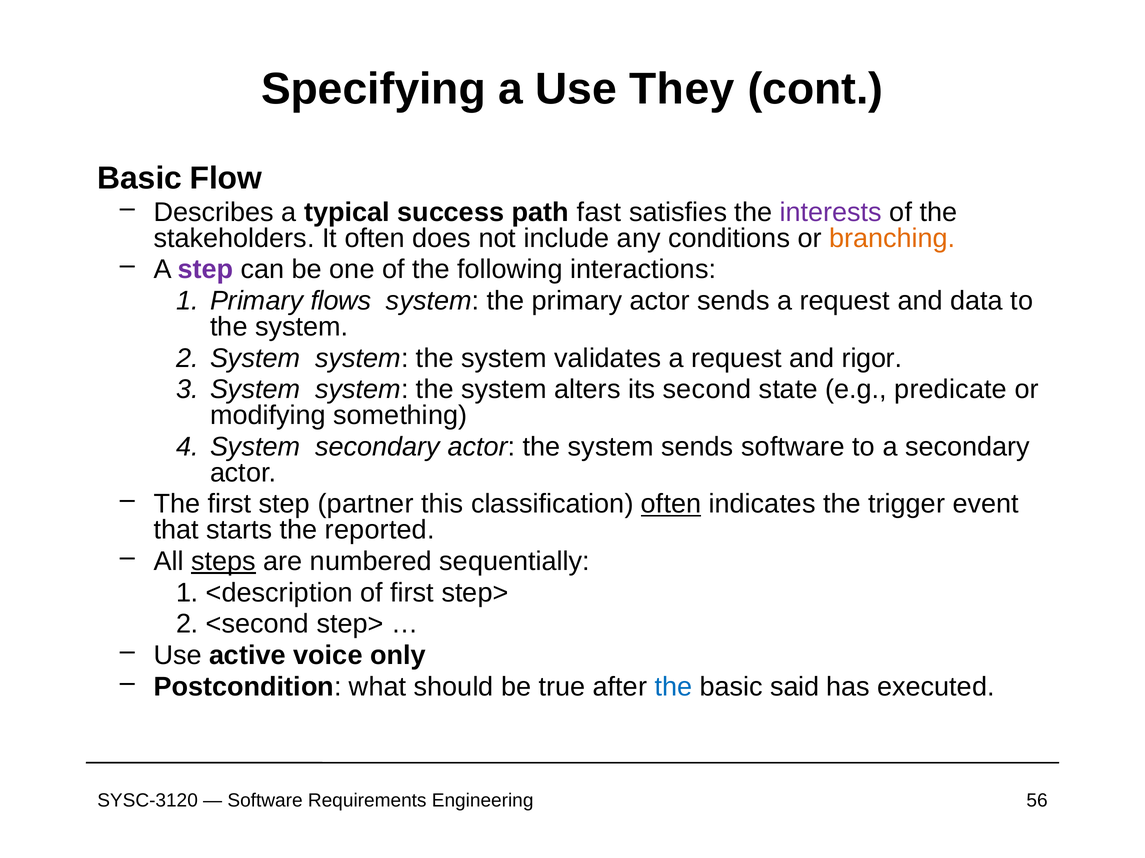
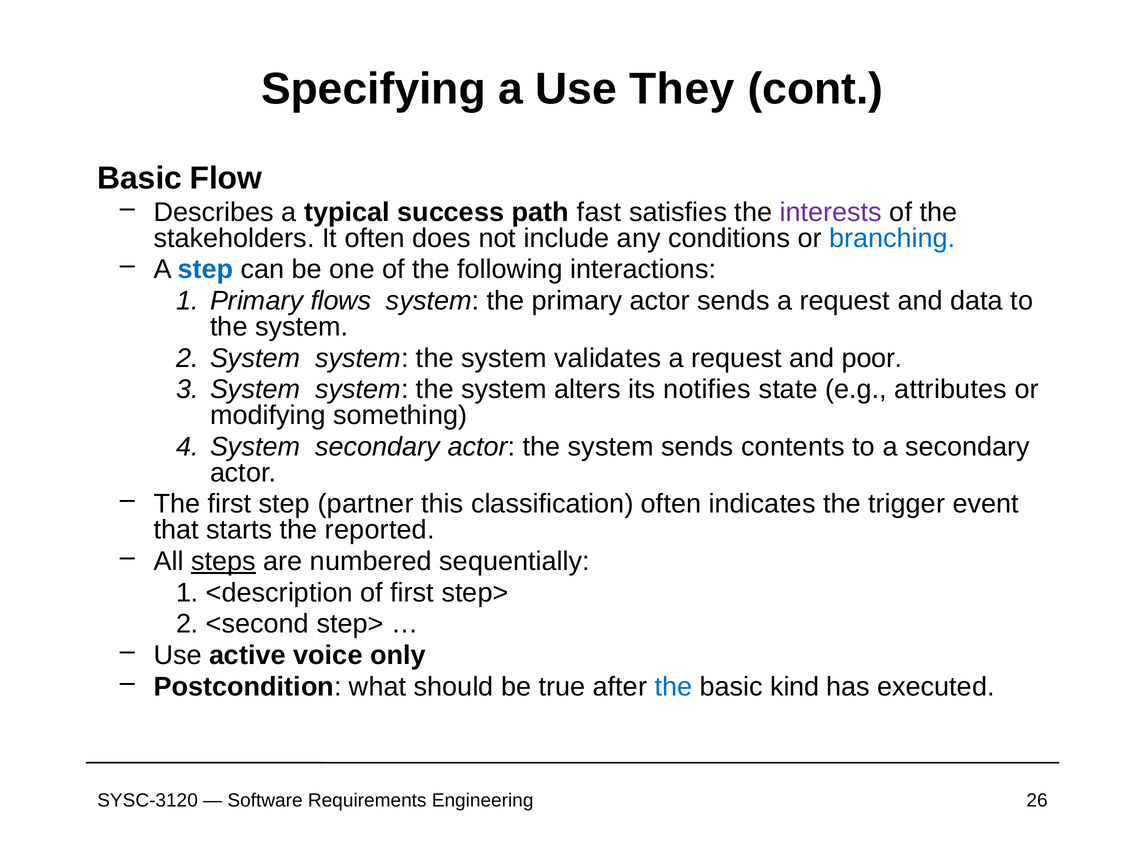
branching colour: orange -> blue (892, 238)
step colour: purple -> blue (205, 270)
rigor: rigor -> poor (872, 358)
second: second -> notifies (707, 390)
predicate: predicate -> attributes (951, 390)
sends software: software -> contents (793, 447)
often underline: present -> none (671, 504)
said: said -> kind (795, 687)
56: 56 -> 26 (1037, 801)
